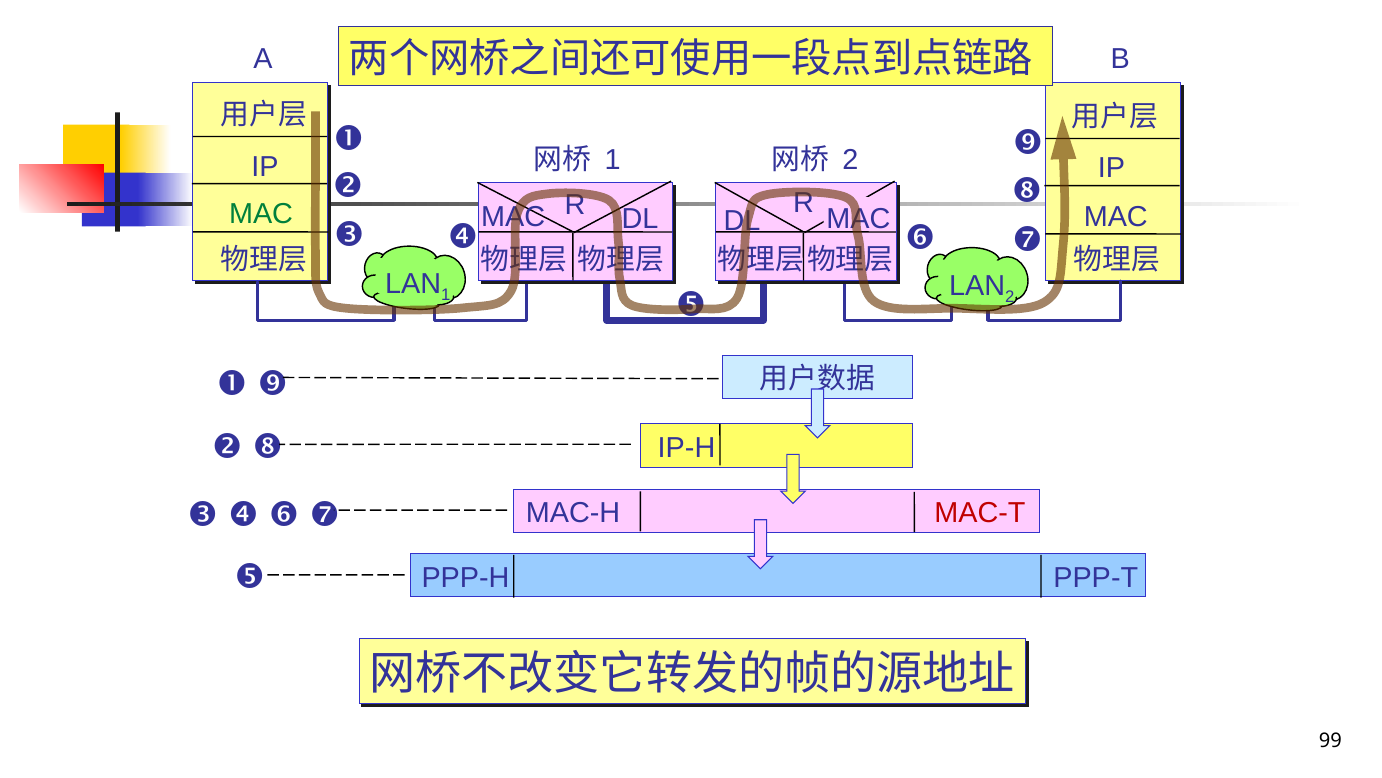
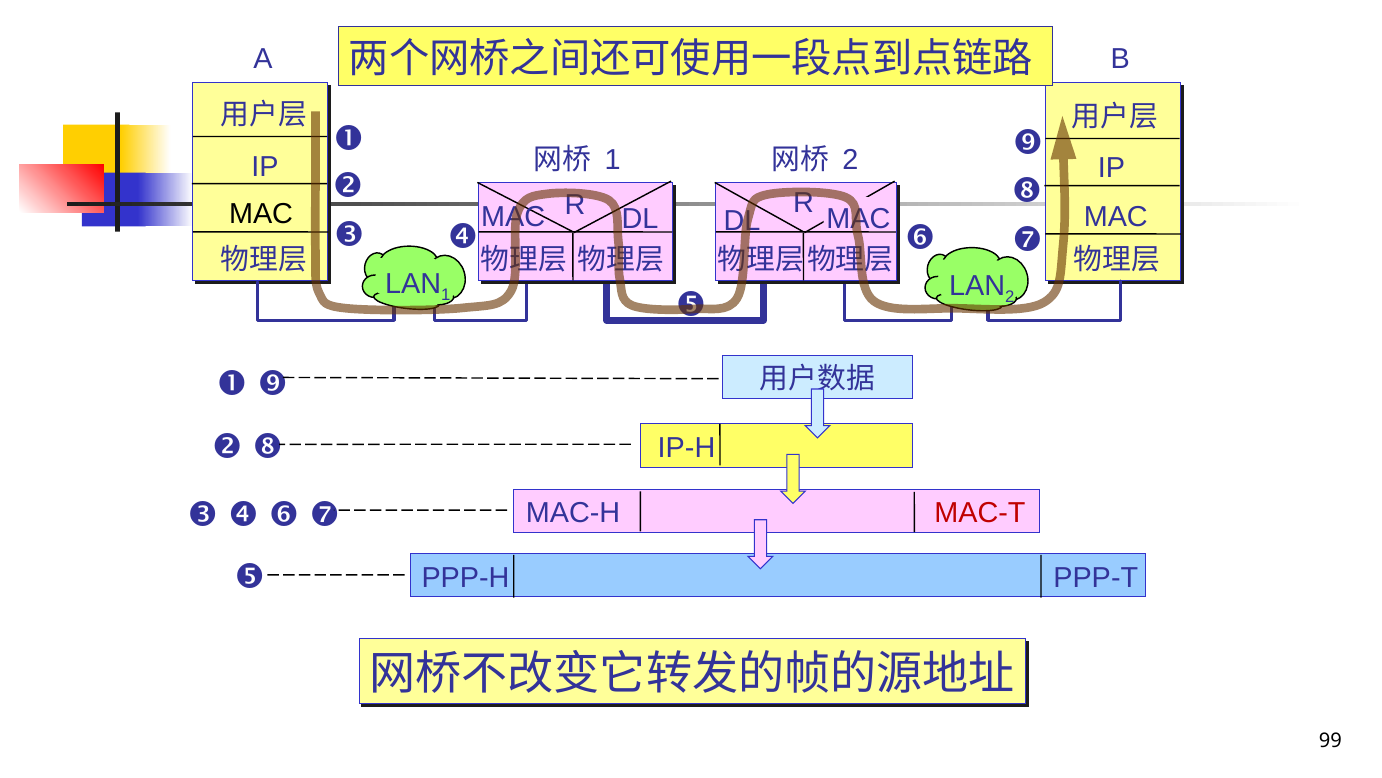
MAC colour: green -> black (261, 214)
